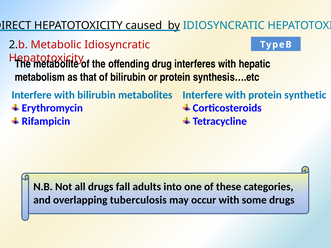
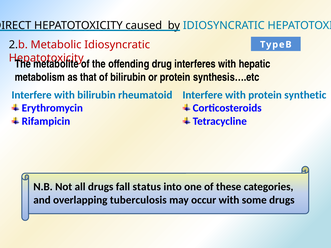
metabolites: metabolites -> rheumatoid (145, 95)
adults: adults -> status (147, 187)
